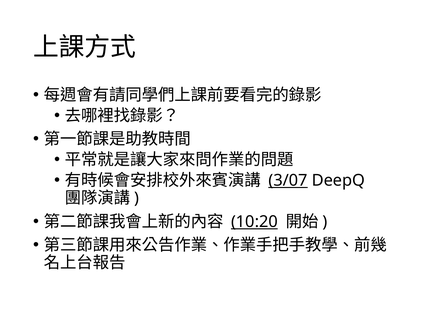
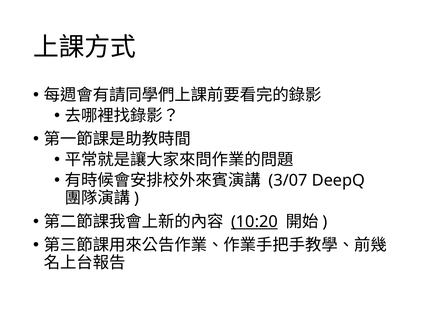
3/07 underline: present -> none (288, 180)
